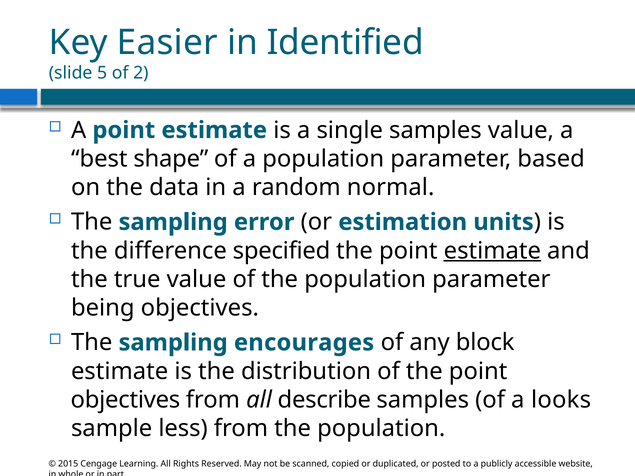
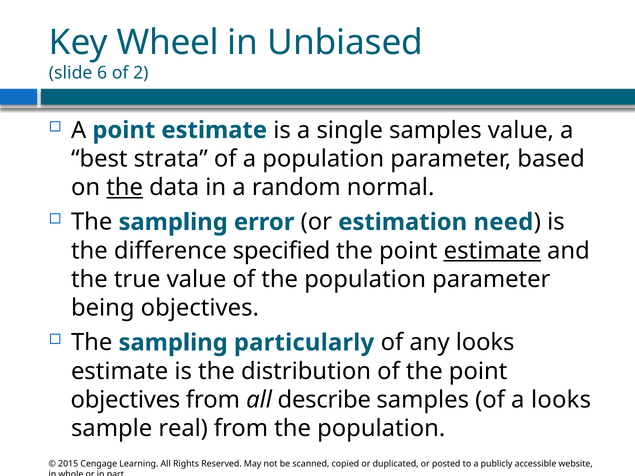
Easier: Easier -> Wheel (168, 43)
Identified: Identified -> Unbiased (345, 43)
5: 5 -> 6 (102, 73)
shape: shape -> strata (171, 159)
the underline: none -> present (125, 187)
units: units -> need (503, 222)
encourages: encourages -> particularly (304, 343)
any block: block -> looks (485, 343)
less: less -> real (183, 429)
